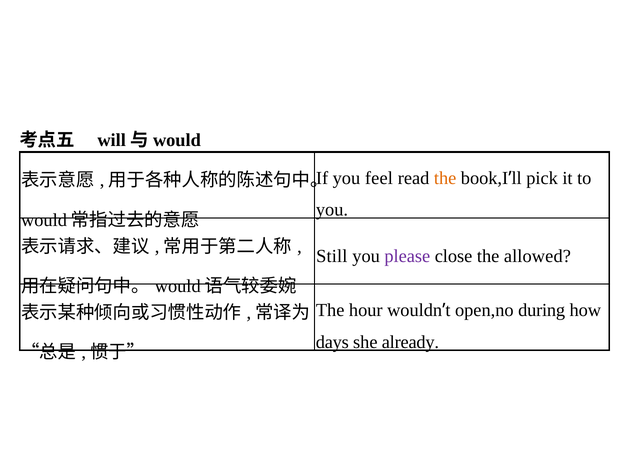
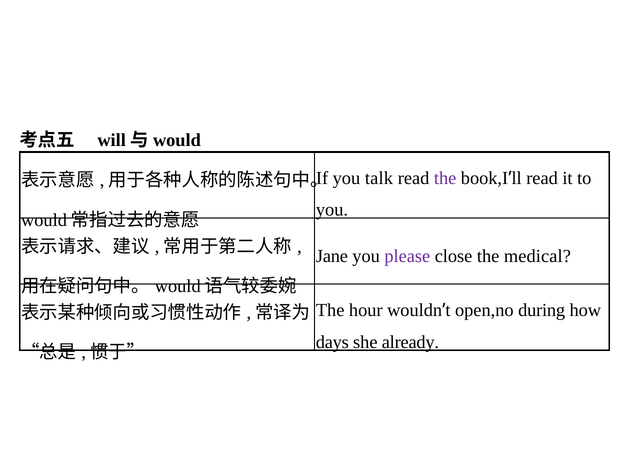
feel: feel -> talk (379, 178)
the colour: orange -> purple (445, 178)
pick: pick -> read (542, 178)
Still: Still -> Jane (332, 256)
allowed: allowed -> medical (537, 256)
